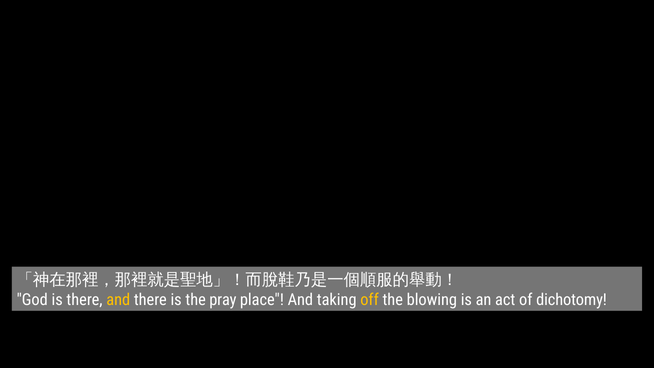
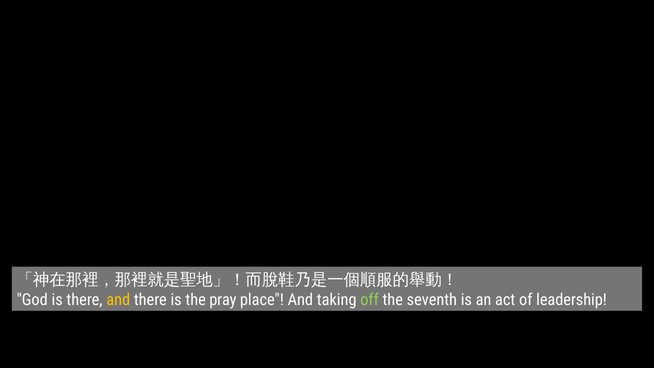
off colour: yellow -> light green (370, 300)
blowing: blowing -> seventh (432, 300)
dichotomy: dichotomy -> leadership (572, 300)
